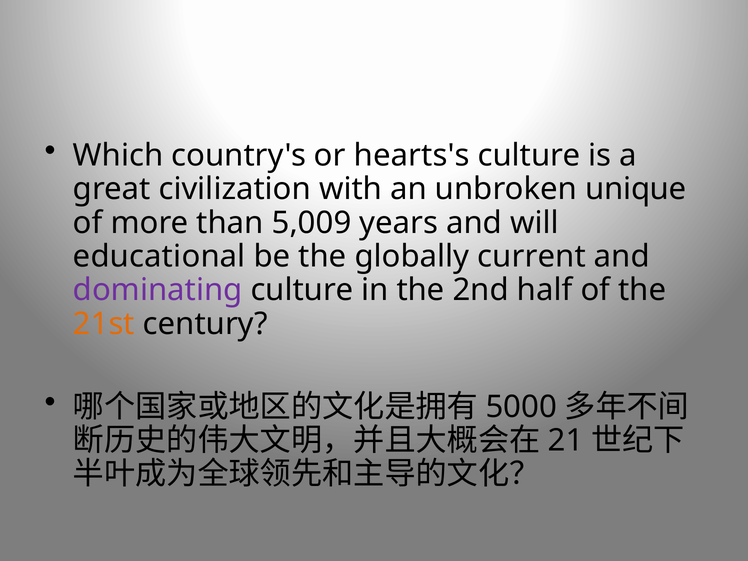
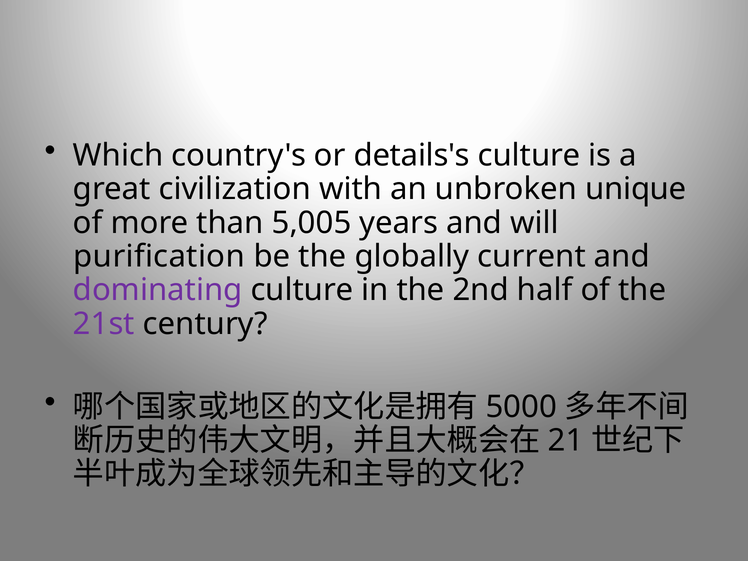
hearts's: hearts's -> details's (412, 156)
5,009: 5,009 -> 5,005 (312, 223)
educational: educational -> purification (159, 256)
21st colour: orange -> purple (104, 324)
